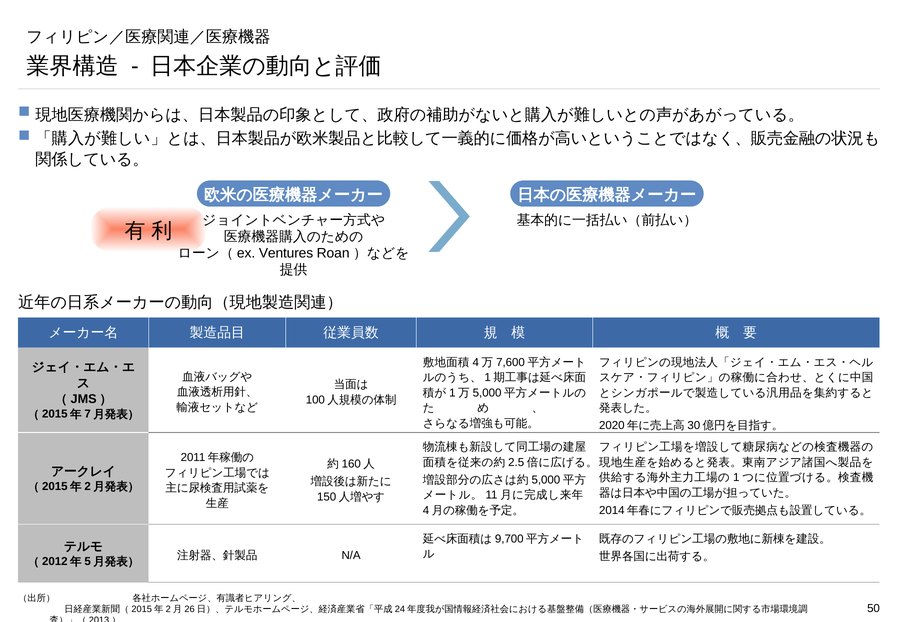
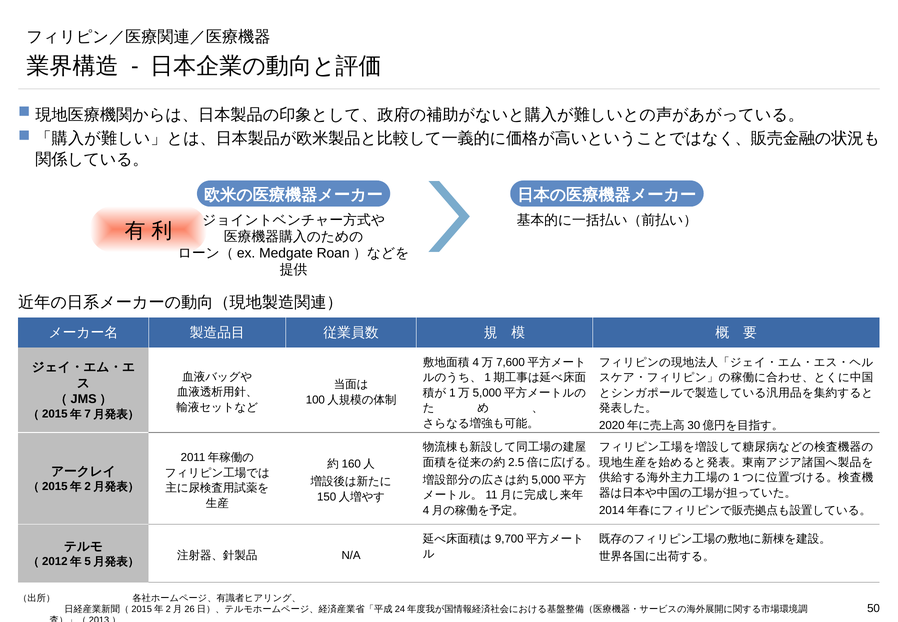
Ventures: Ventures -> Medgate (286, 253)
